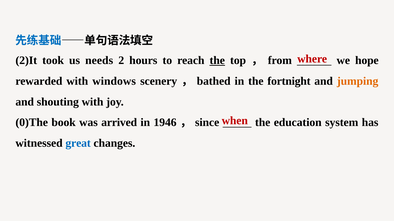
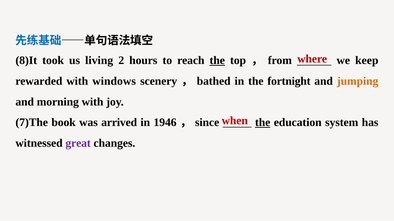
2)It: 2)It -> 8)It (26, 61)
needs: needs -> living (99, 61)
hope: hope -> keep (367, 61)
shouting: shouting -> morning (58, 102)
0)The: 0)The -> 7)The (32, 123)
the underline: none -> present (263, 123)
great colour: blue -> purple (78, 143)
